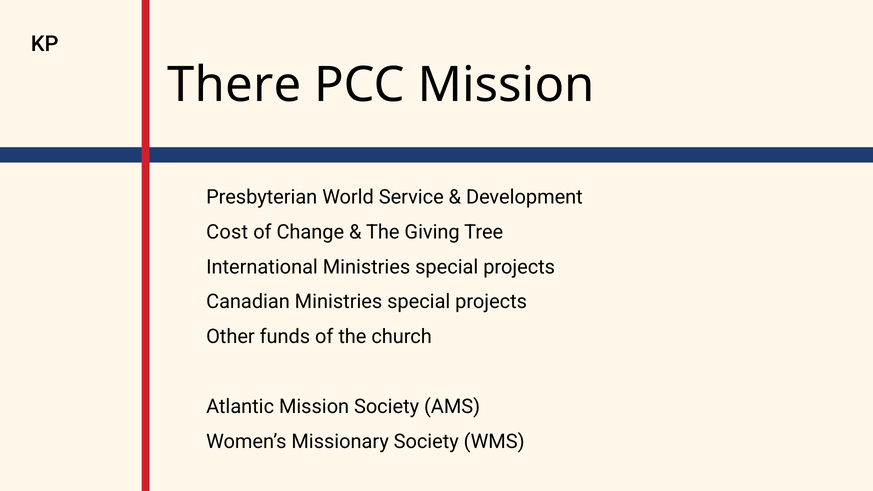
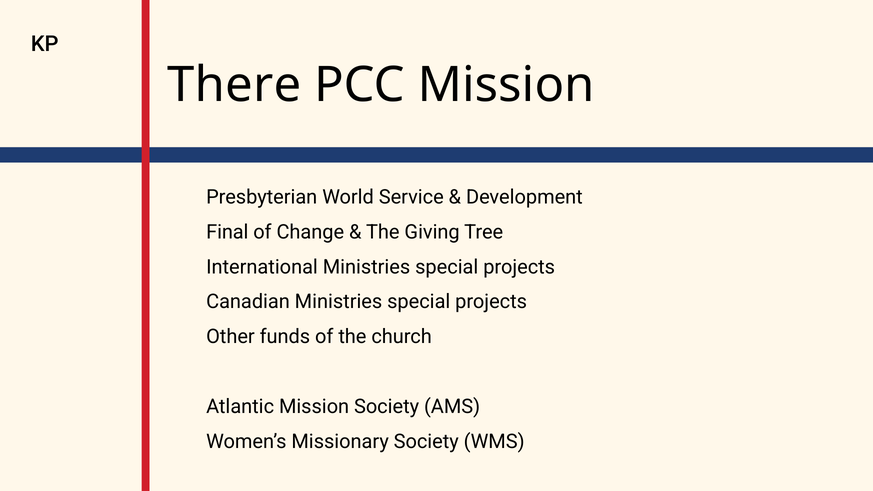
Cost: Cost -> Final (227, 232)
